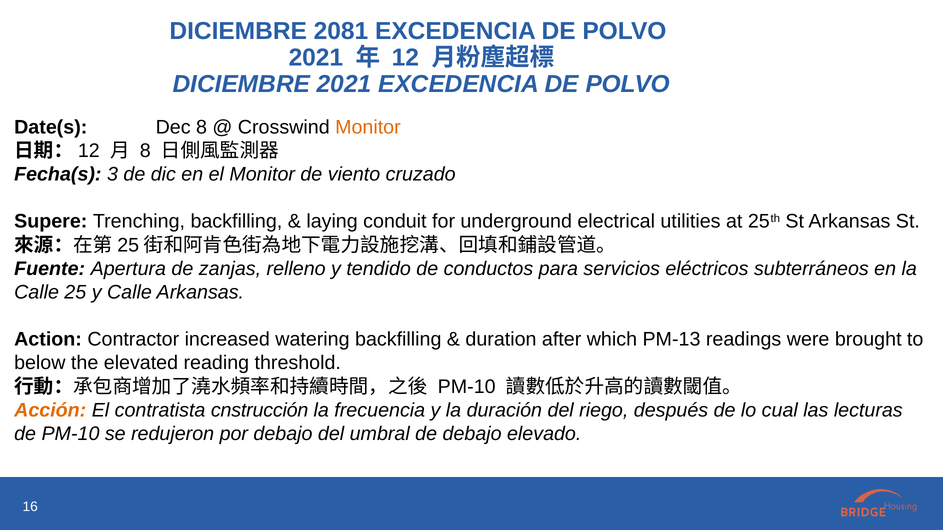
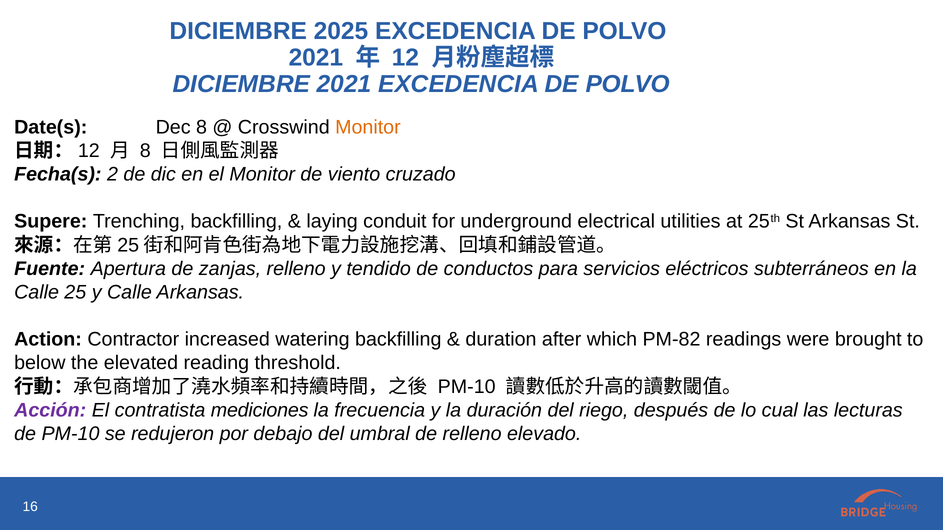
2081: 2081 -> 2025 (341, 31)
3: 3 -> 2 (113, 174)
PM-13: PM-13 -> PM-82 (671, 340)
Acción colour: orange -> purple (50, 411)
cnstrucción: cnstrucción -> mediciones (260, 411)
de debajo: debajo -> relleno (472, 434)
